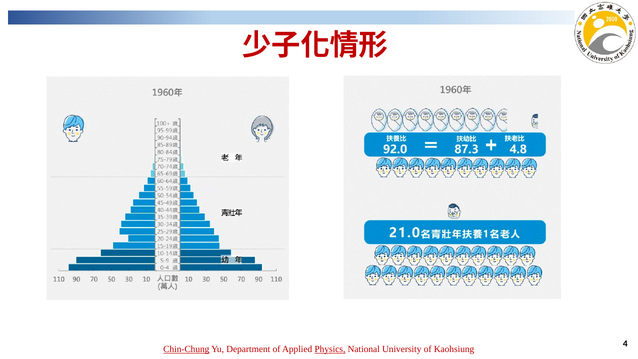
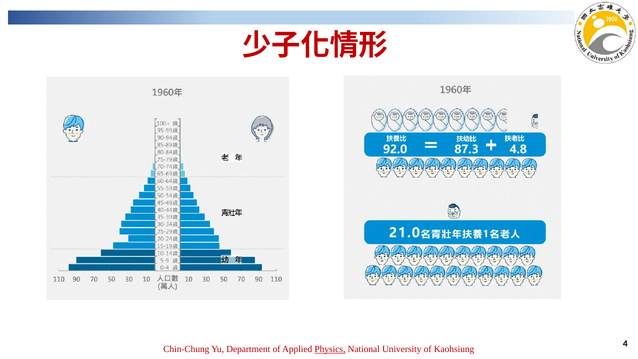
Chin-Chung underline: present -> none (186, 349)
